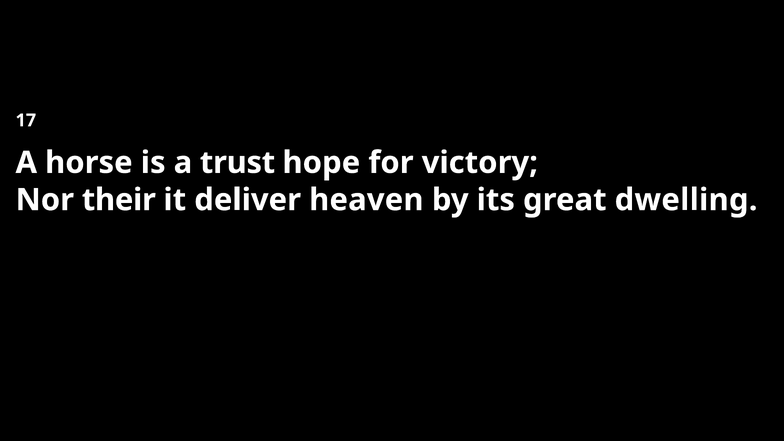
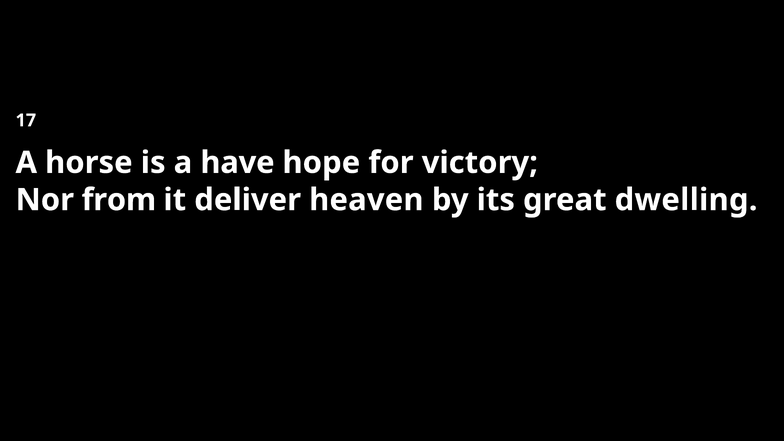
trust: trust -> have (238, 163)
their: their -> from (119, 200)
